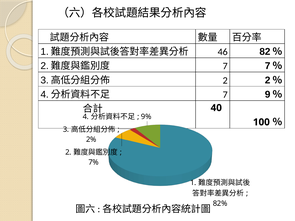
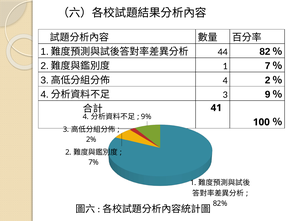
46: 46 -> 44 (223, 52)
7: 7 -> 1 (225, 66)
2: 2 -> 4 (225, 81)
7: 7 -> 3 (225, 95)
40: 40 -> 41 (216, 108)
